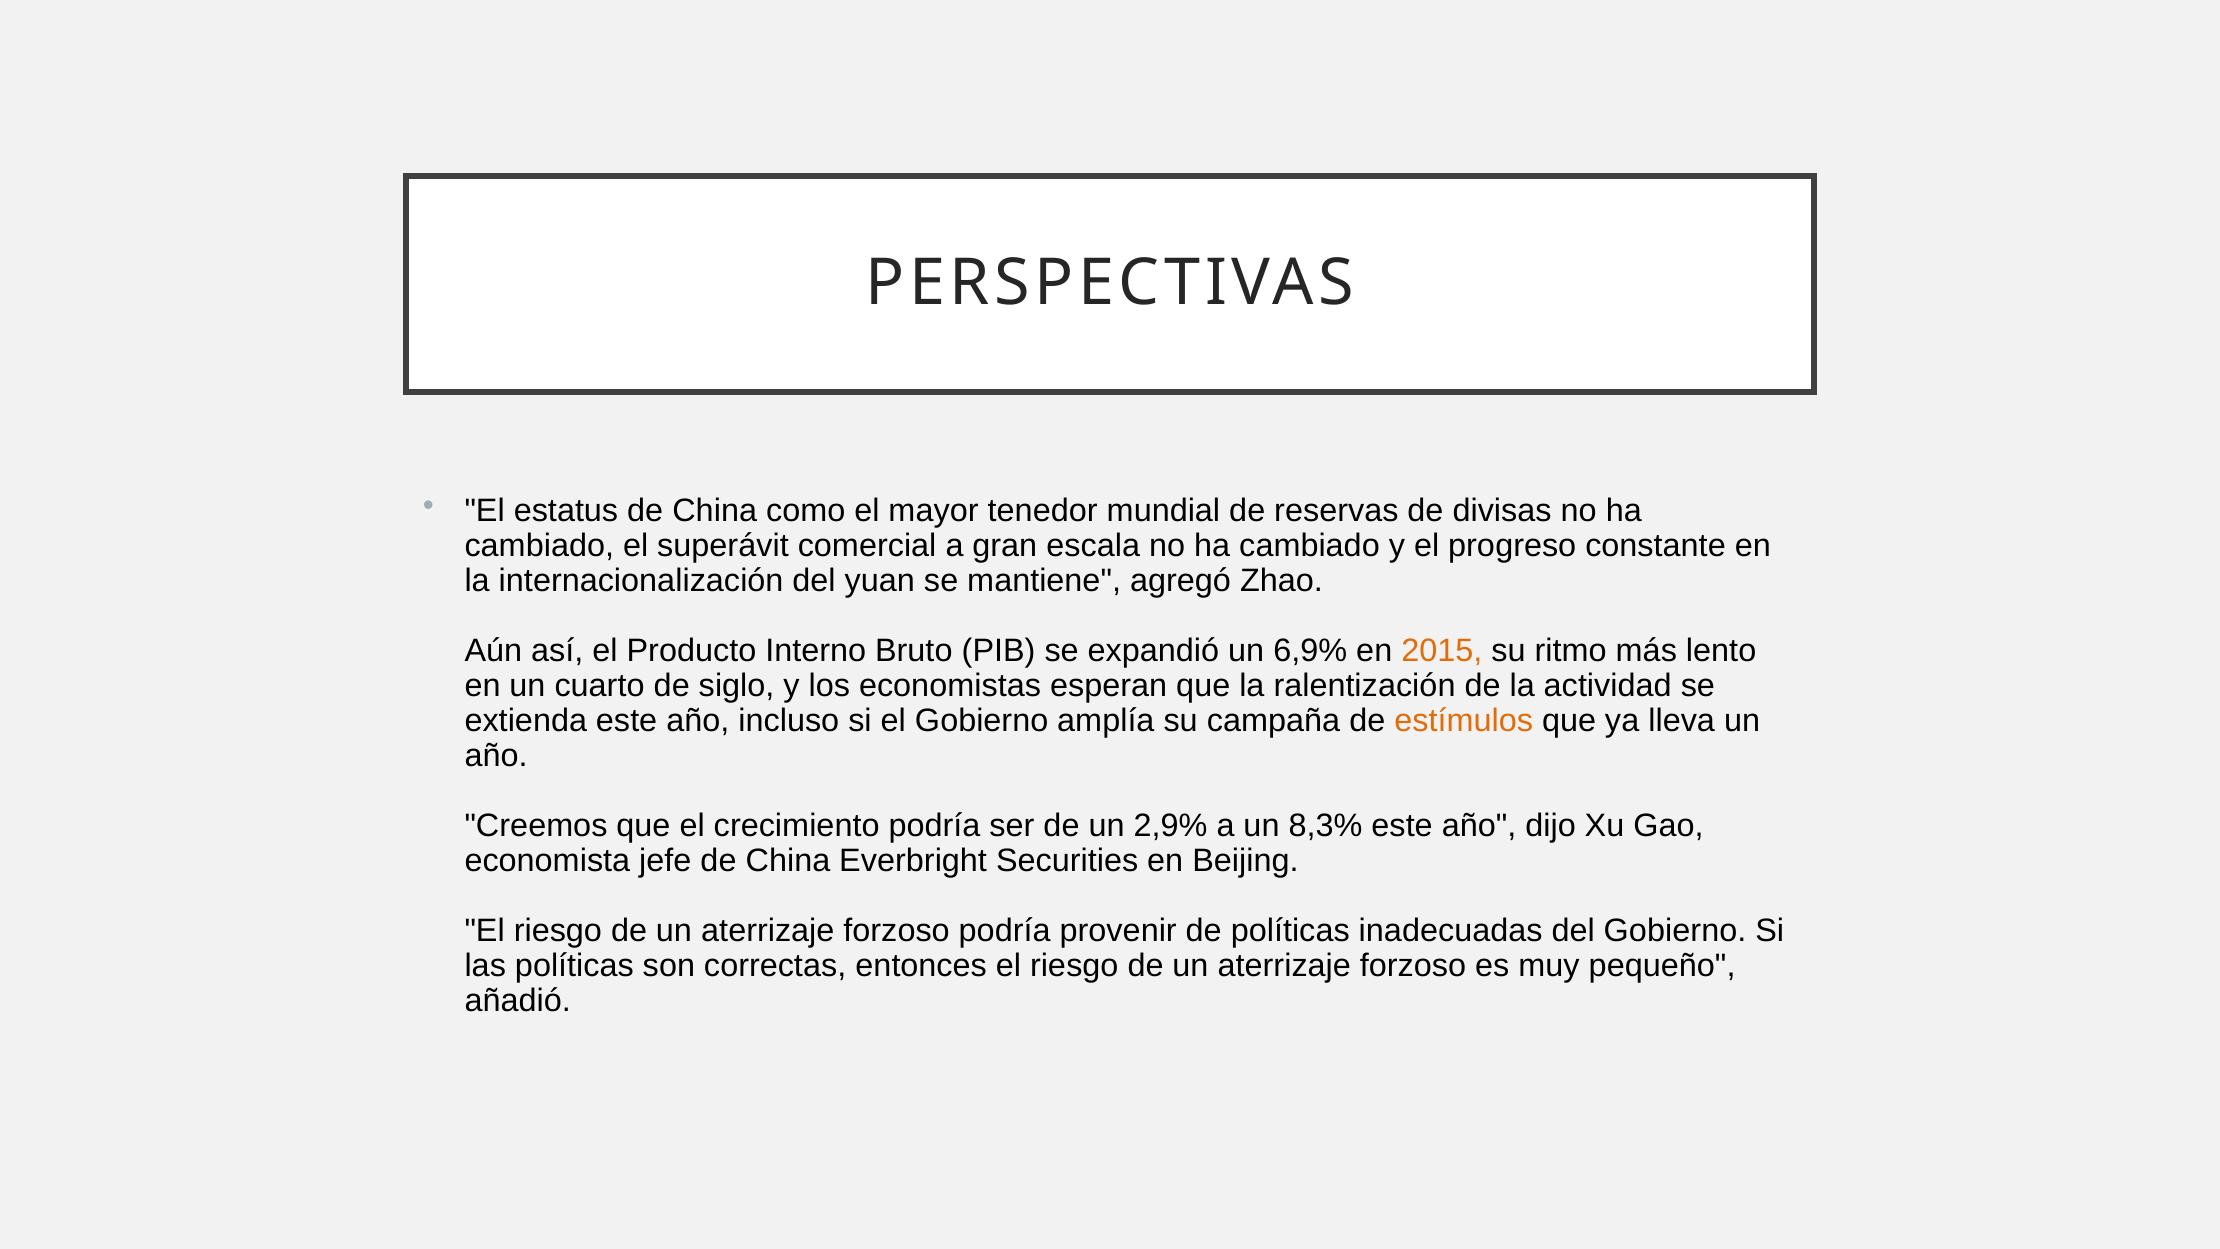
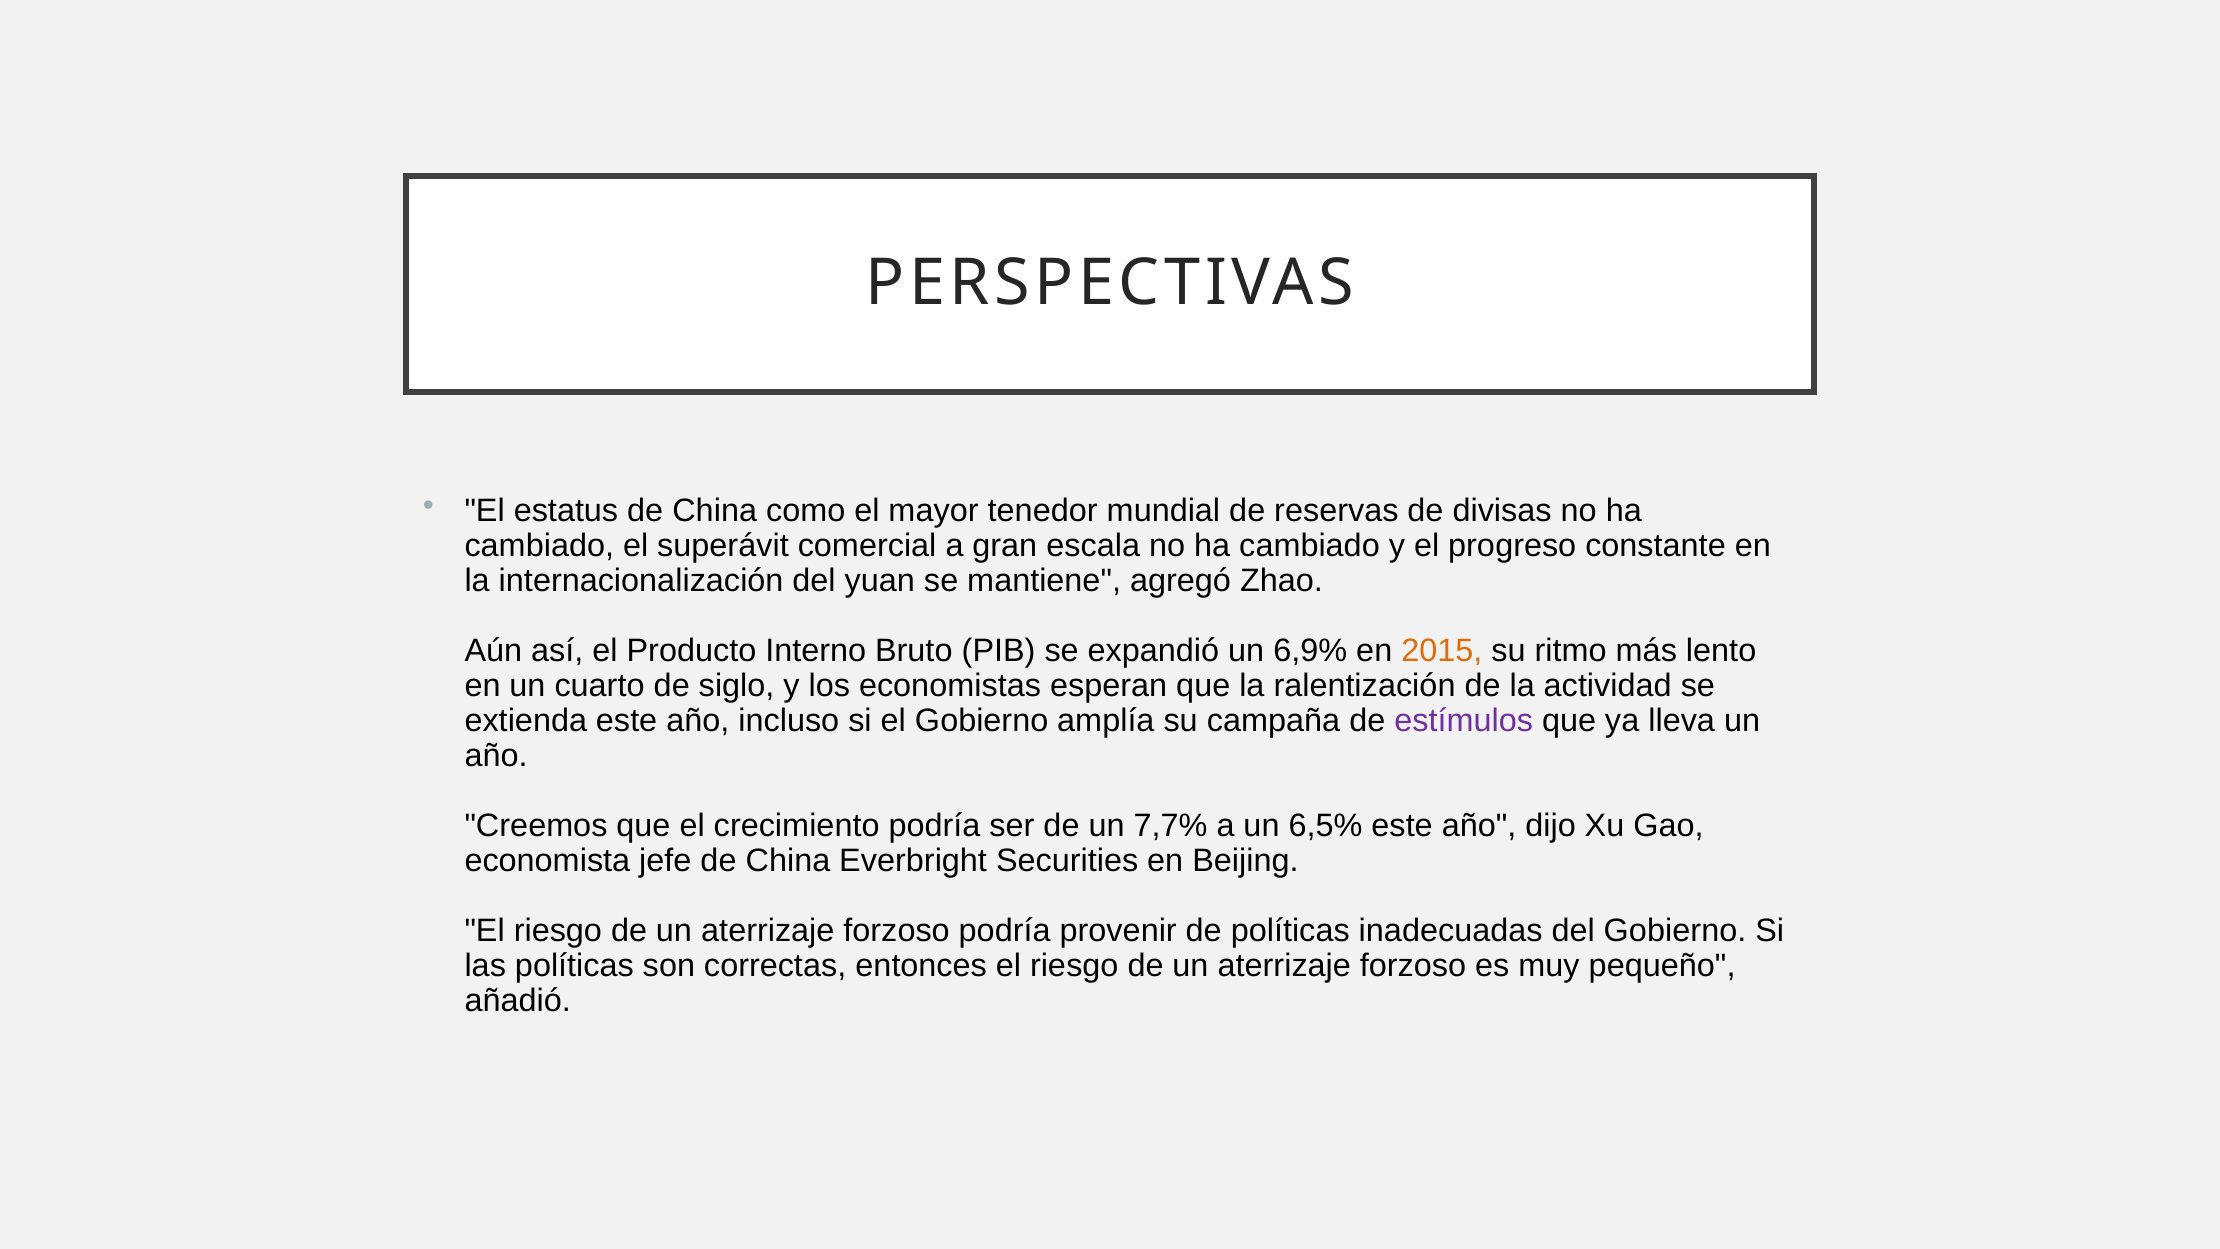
estímulos colour: orange -> purple (1464, 720)
2,9%: 2,9% -> 7,7% (1171, 825)
8,3%: 8,3% -> 6,5% (1326, 825)
